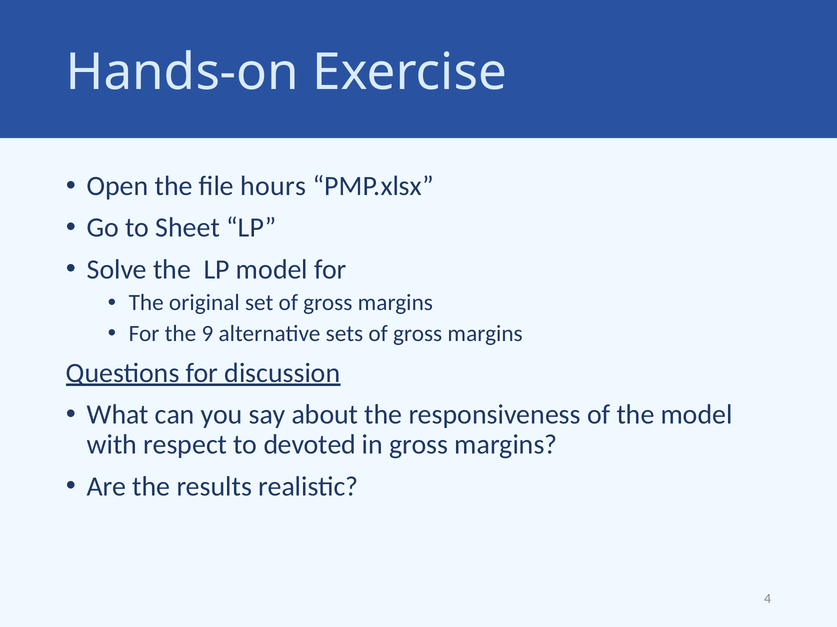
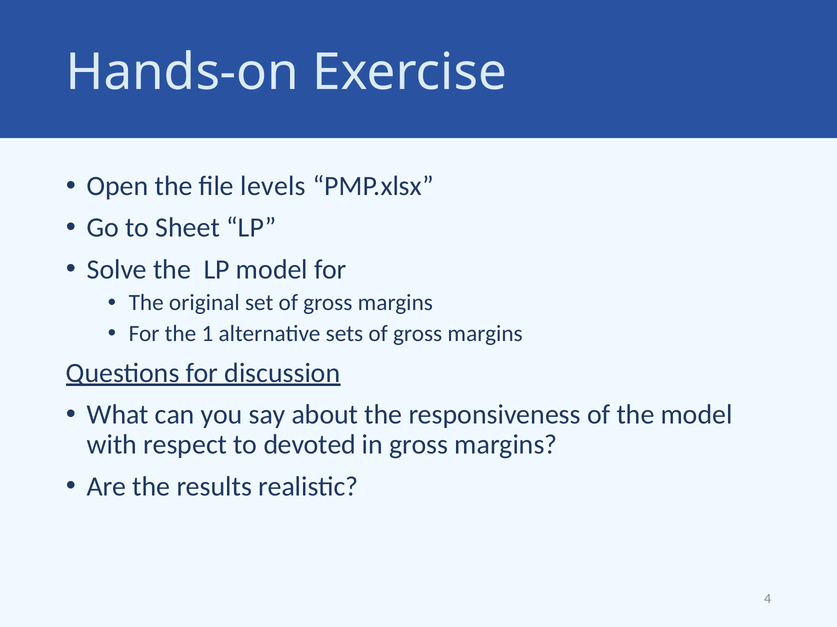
hours: hours -> levels (273, 186)
9: 9 -> 1 (207, 334)
